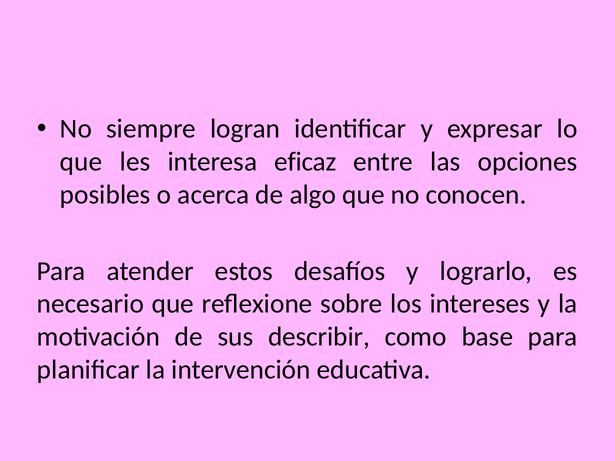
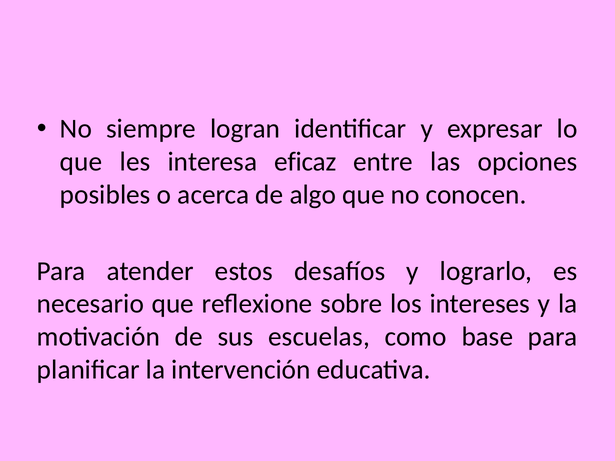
describir: describir -> escuelas (319, 337)
